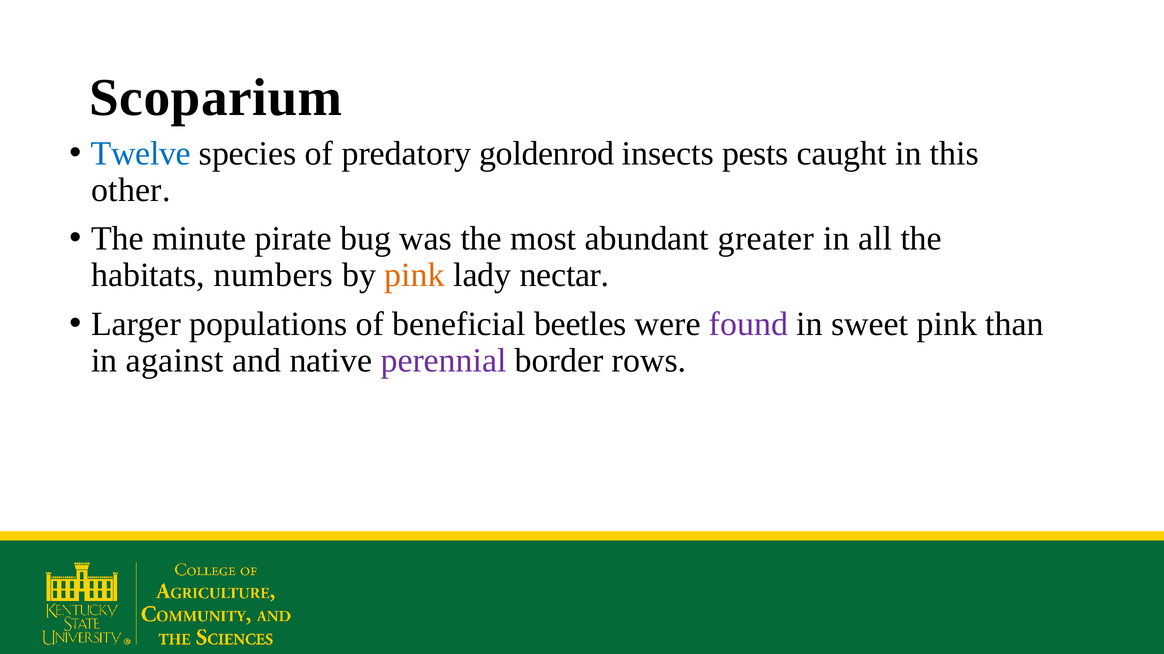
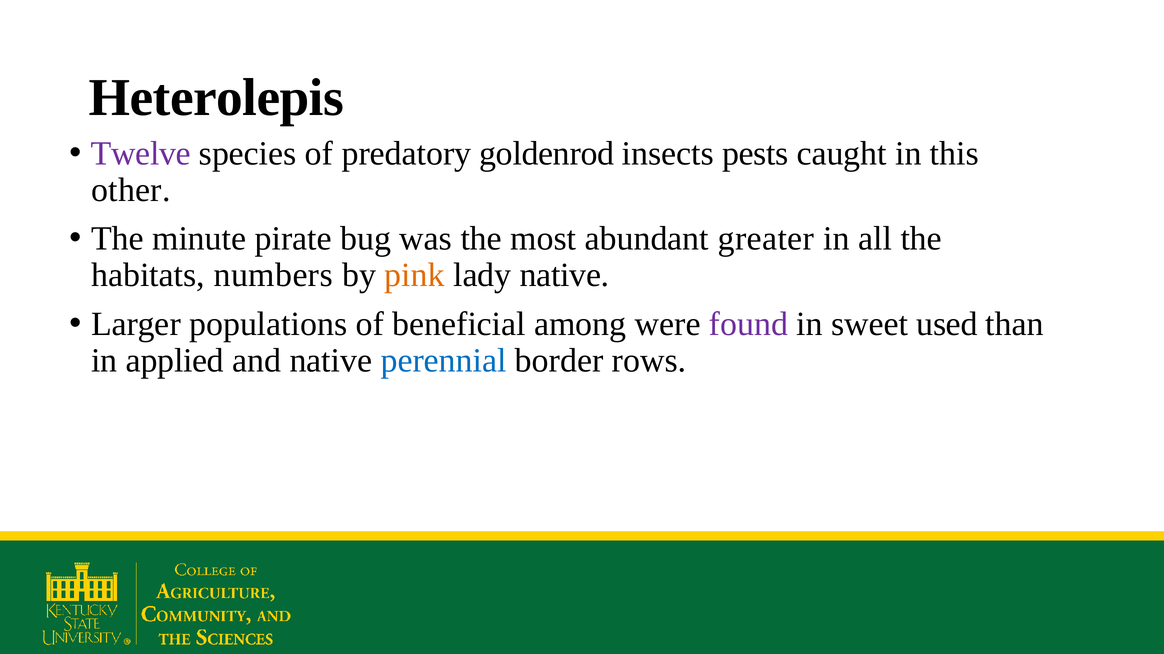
Scoparium: Scoparium -> Heterolepis (216, 98)
Twelve colour: blue -> purple (141, 154)
lady nectar: nectar -> native (565, 275)
beetles: beetles -> among (580, 324)
sweet pink: pink -> used (947, 324)
against: against -> applied (175, 361)
perennial colour: purple -> blue (444, 361)
